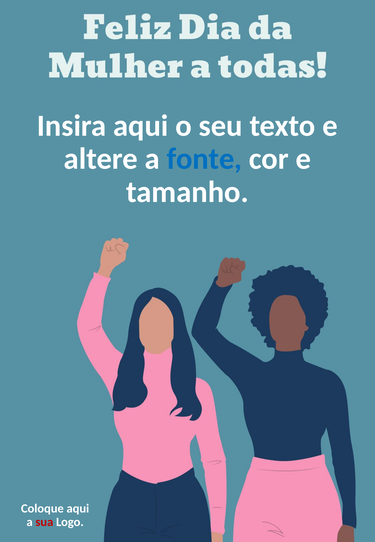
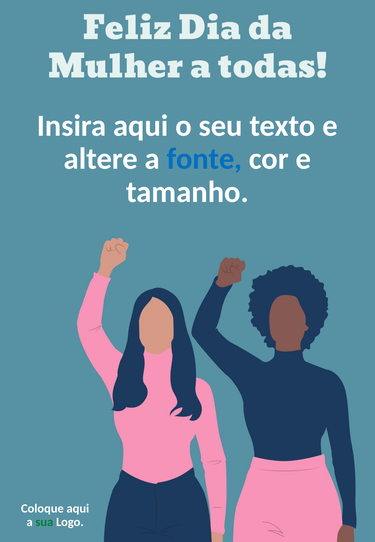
sua colour: red -> green (44, 522)
